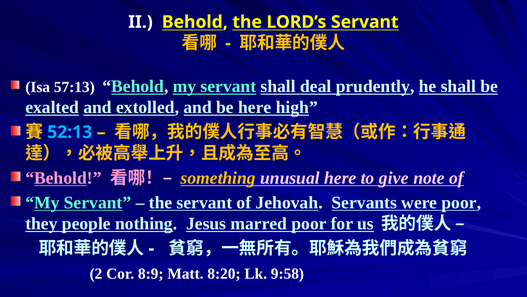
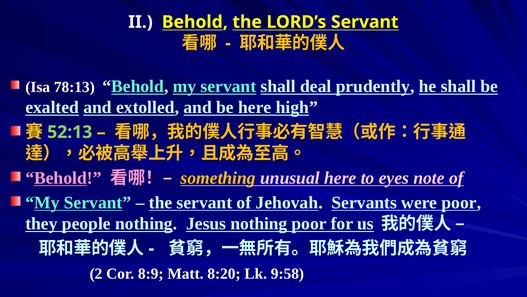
57:13: 57:13 -> 78:13 (74, 87)
52:13 colour: light blue -> light green (70, 132)
give: give -> eyes (394, 178)
Jesus marred: marred -> nothing (259, 223)
